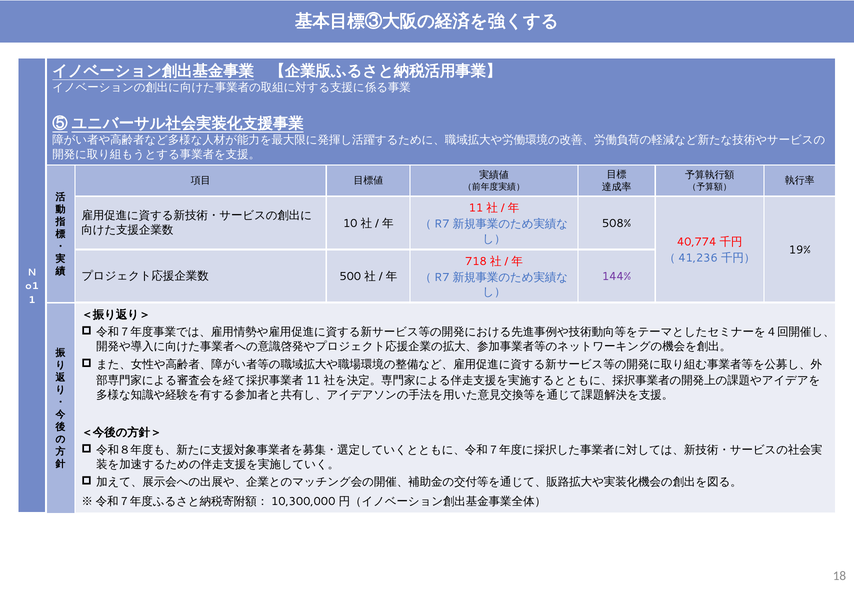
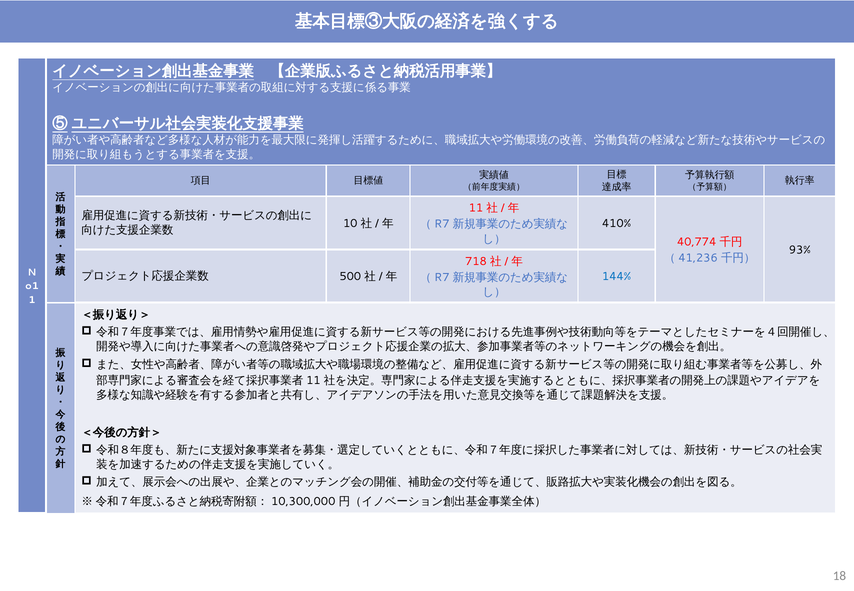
508%: 508% -> 410% (617, 223)
19%: 19% -> 93% (800, 250)
144% colour: purple -> blue (617, 277)
